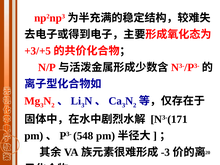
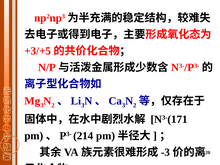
548: 548 -> 214 (83, 136)
